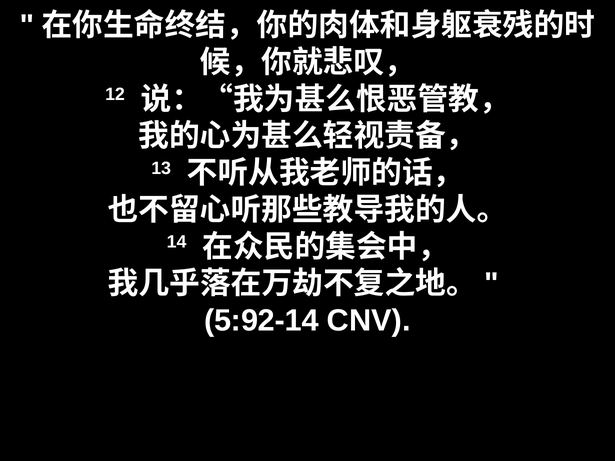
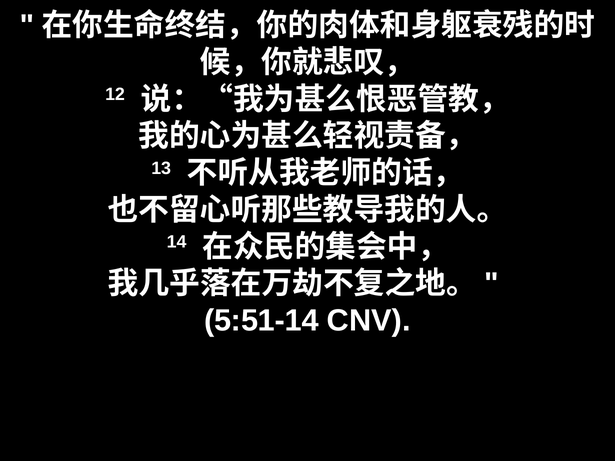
5:92-14: 5:92-14 -> 5:51-14 (261, 321)
